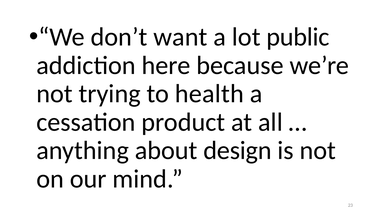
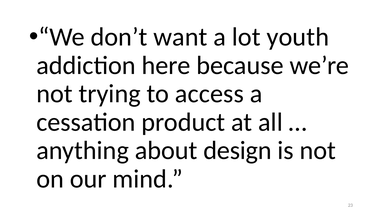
public: public -> youth (298, 37)
health: health -> access (209, 94)
